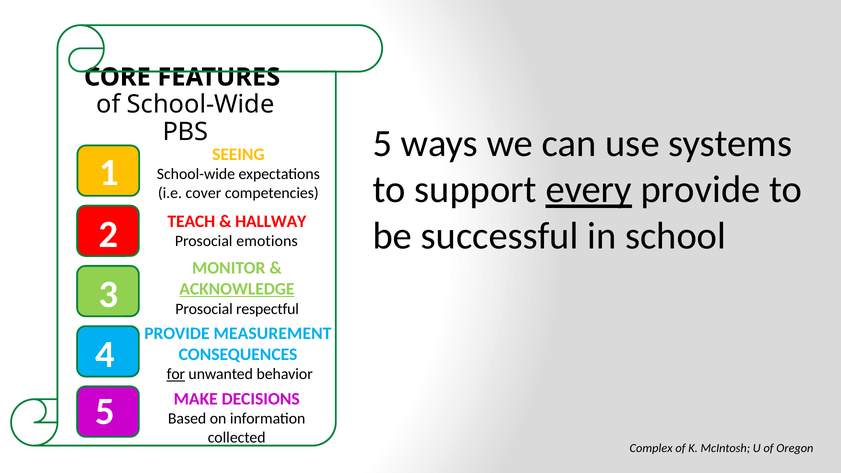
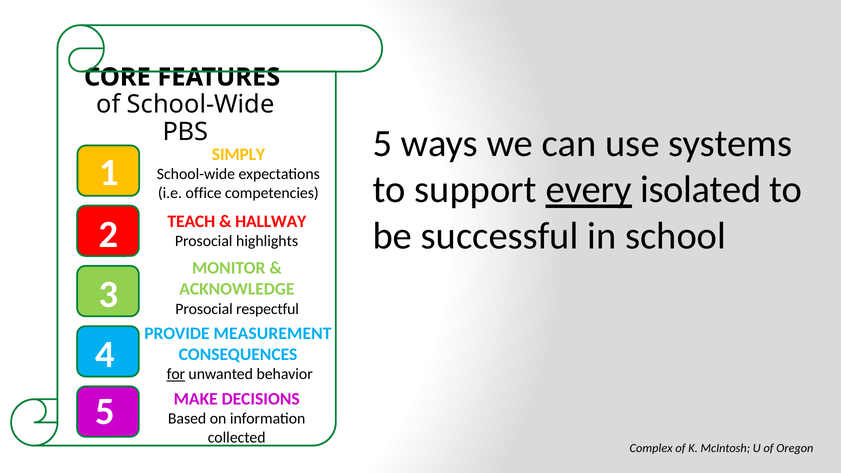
SEEING: SEEING -> SIMPLY (238, 154)
provide: provide -> isolated (701, 190)
cover: cover -> office (204, 193)
emotions: emotions -> highlights (267, 241)
ACKNOWLEDGE underline: present -> none (237, 289)
